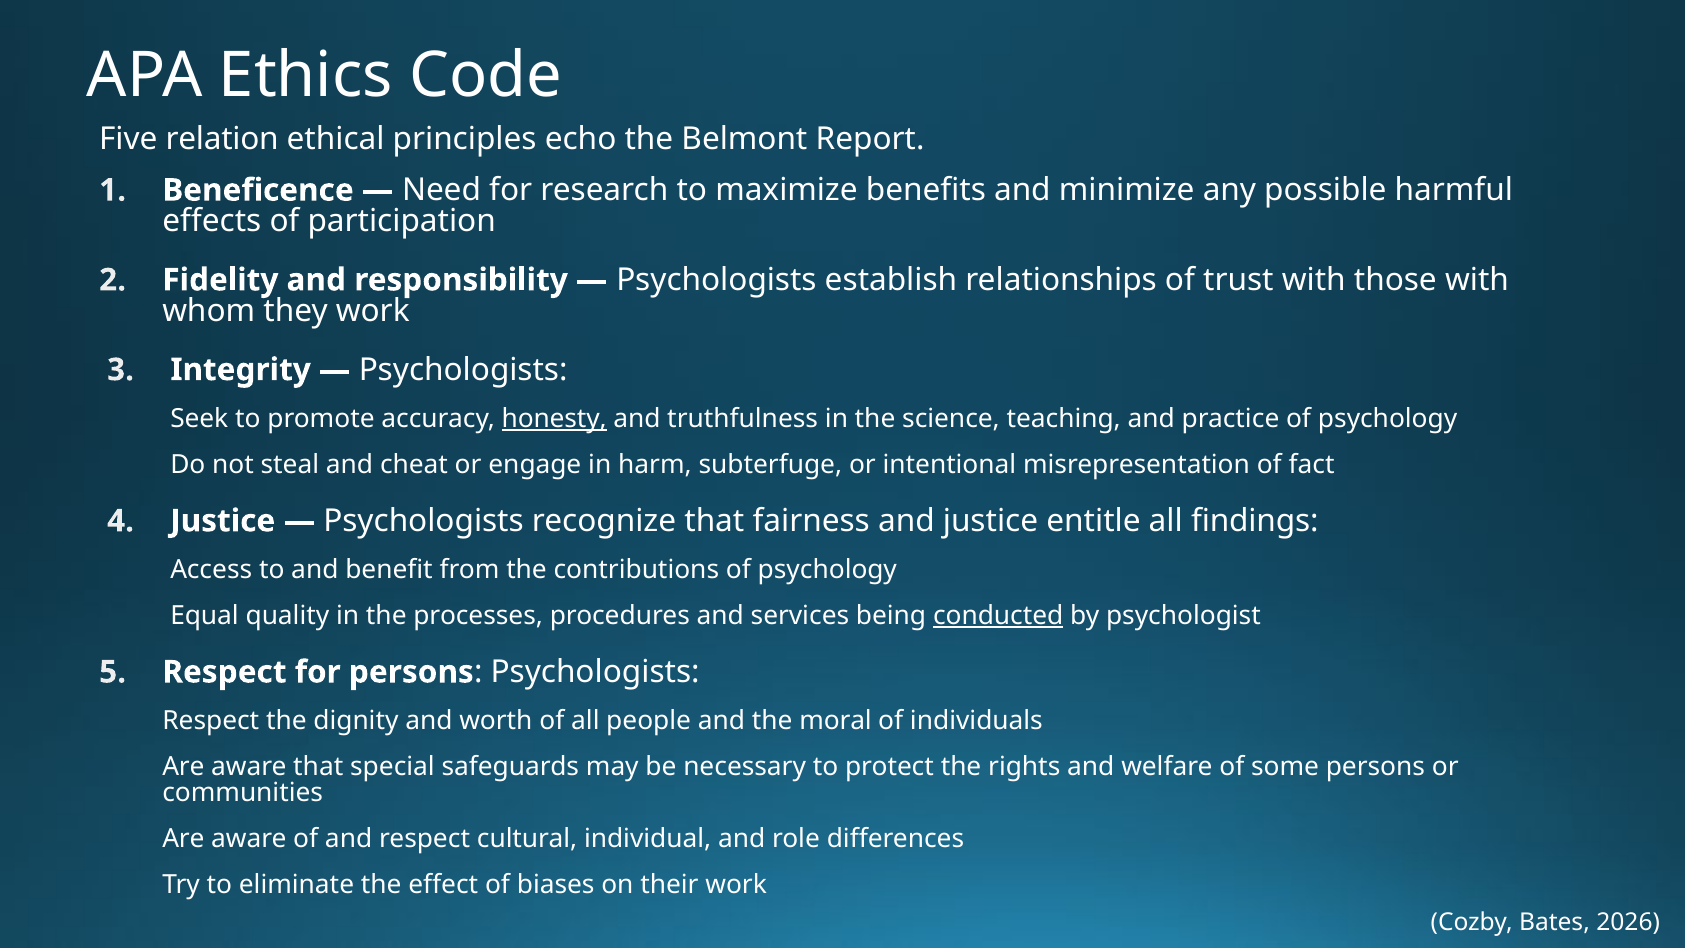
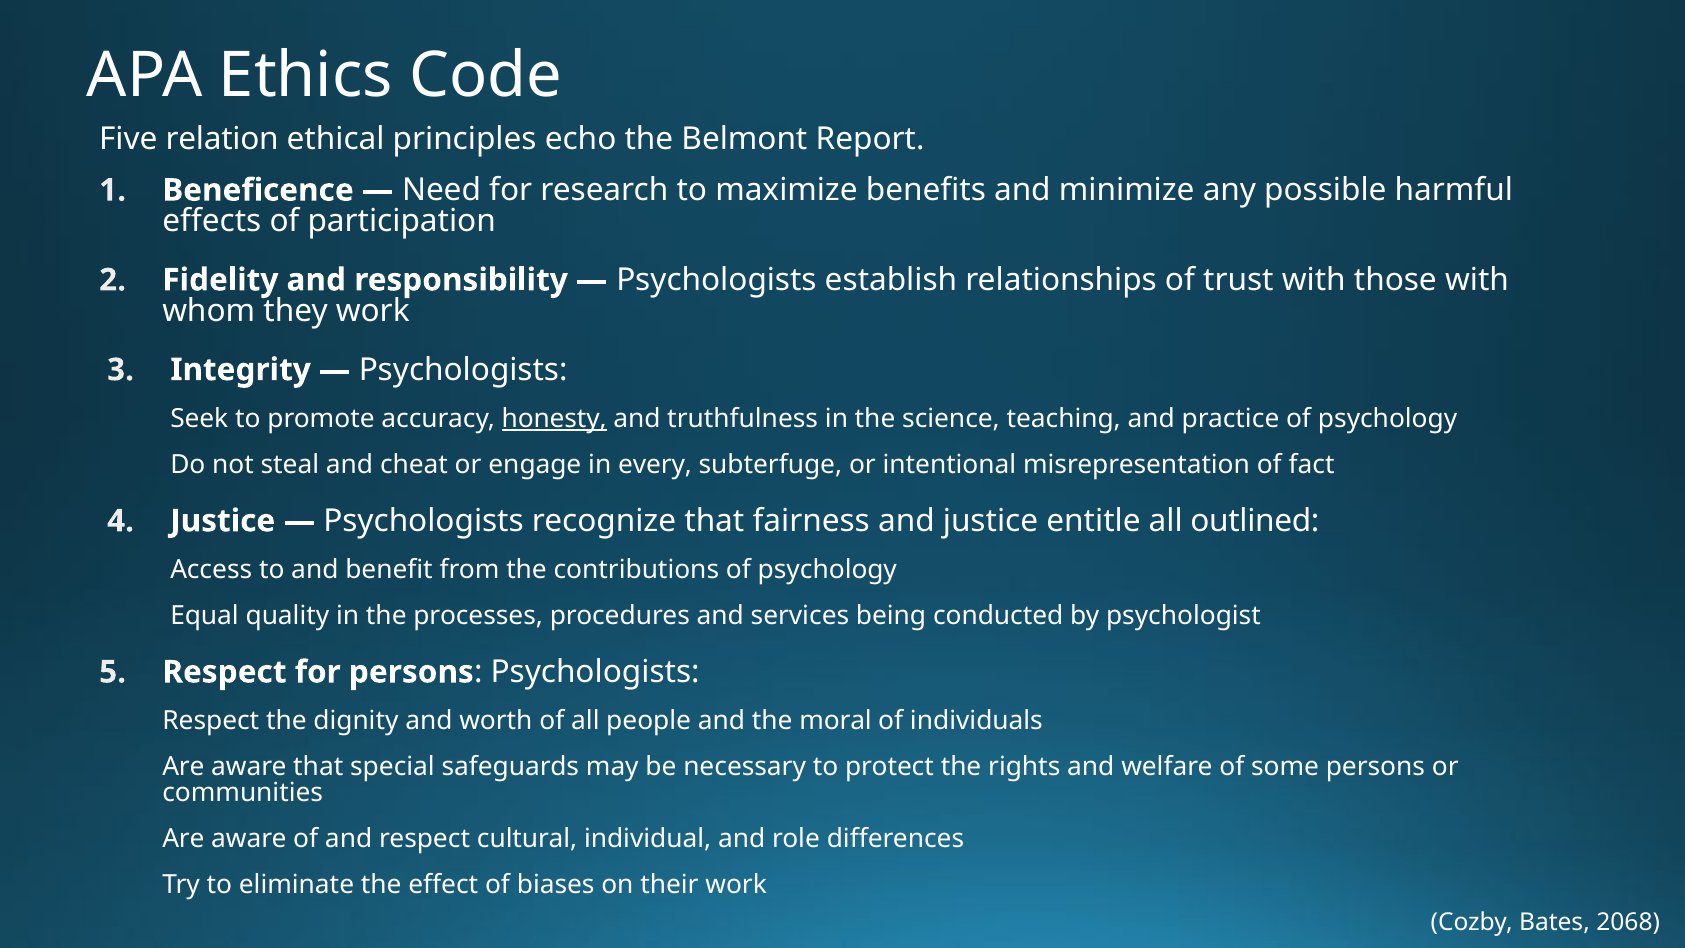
harm: harm -> every (655, 465)
findings: findings -> outlined (1255, 521)
conducted underline: present -> none (998, 616)
2026: 2026 -> 2068 (1628, 922)
